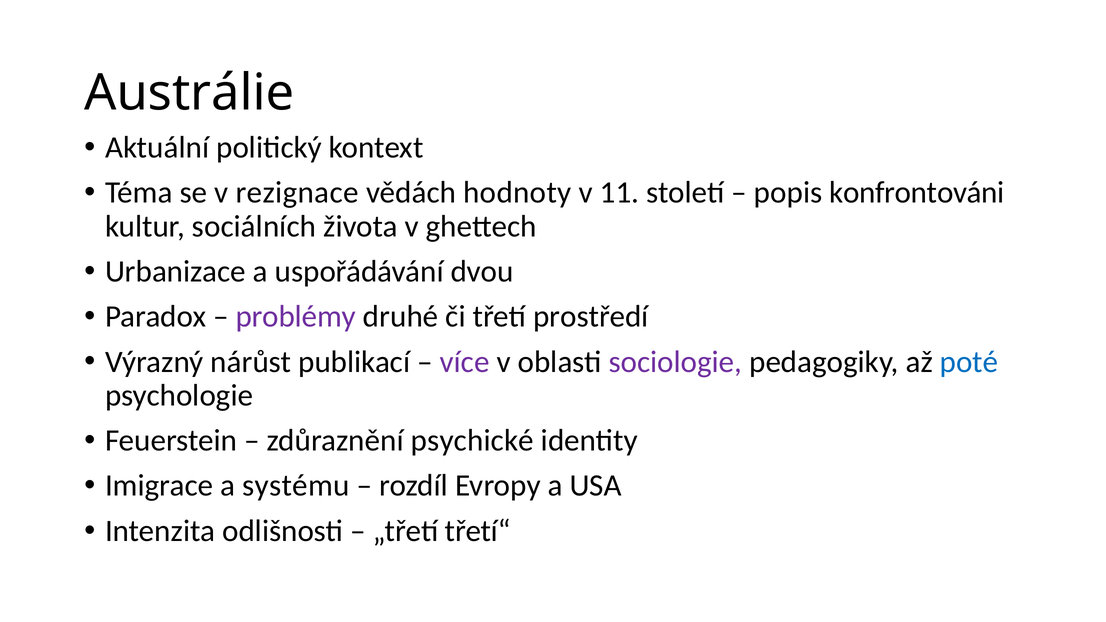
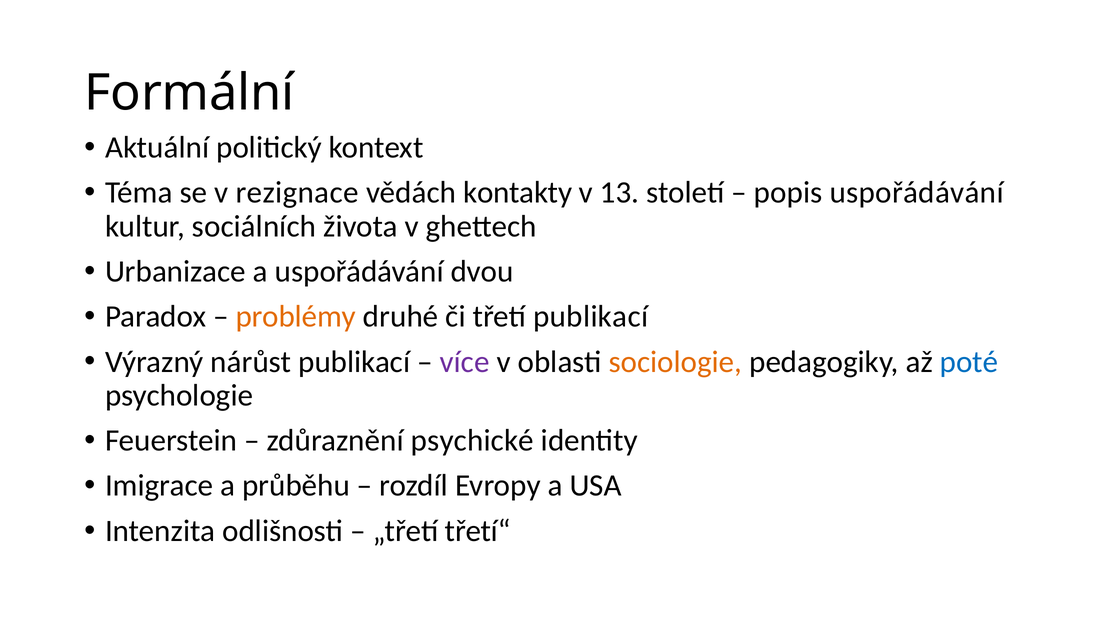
Austrálie: Austrálie -> Formální (189, 93)
hodnoty: hodnoty -> kontakty (518, 193)
11: 11 -> 13 (620, 193)
popis konfrontováni: konfrontováni -> uspořádávání (917, 193)
problémy colour: purple -> orange (296, 317)
třetí prostředí: prostředí -> publikací (591, 317)
sociologie colour: purple -> orange (675, 362)
systému: systému -> průběhu (296, 486)
